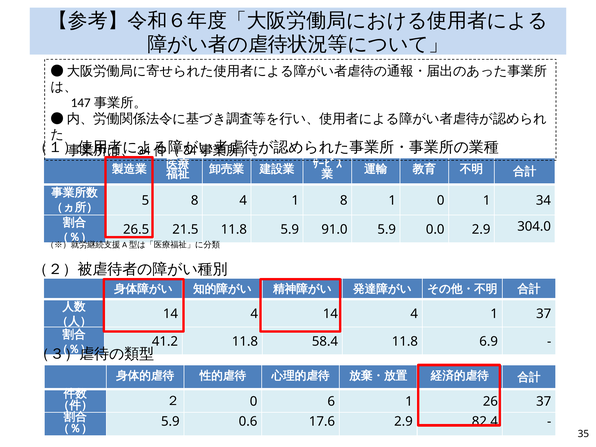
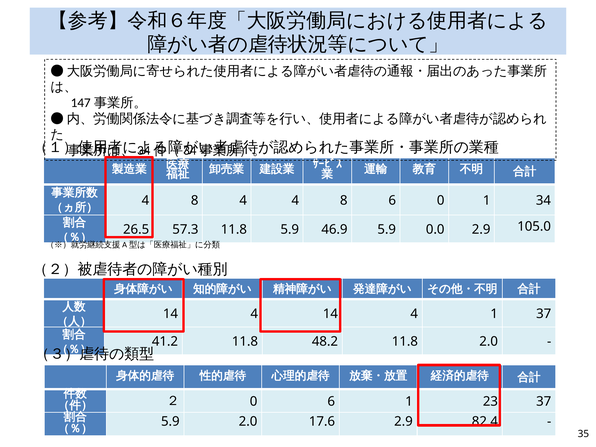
5: 5 -> 4 (145, 200)
8 4 1: 1 -> 4 (295, 200)
8 1: 1 -> 6 (392, 200)
21.5: 21.5 -> 57.3 (185, 230)
91.0: 91.0 -> 46.9 (334, 230)
304.0: 304.0 -> 105.0 (534, 226)
58.4: 58.4 -> 48.2 (325, 342)
11.8 6.9: 6.9 -> 2.0 (489, 342)
26: 26 -> 23 (490, 401)
5.9 0.6: 0.6 -> 2.0 (248, 422)
